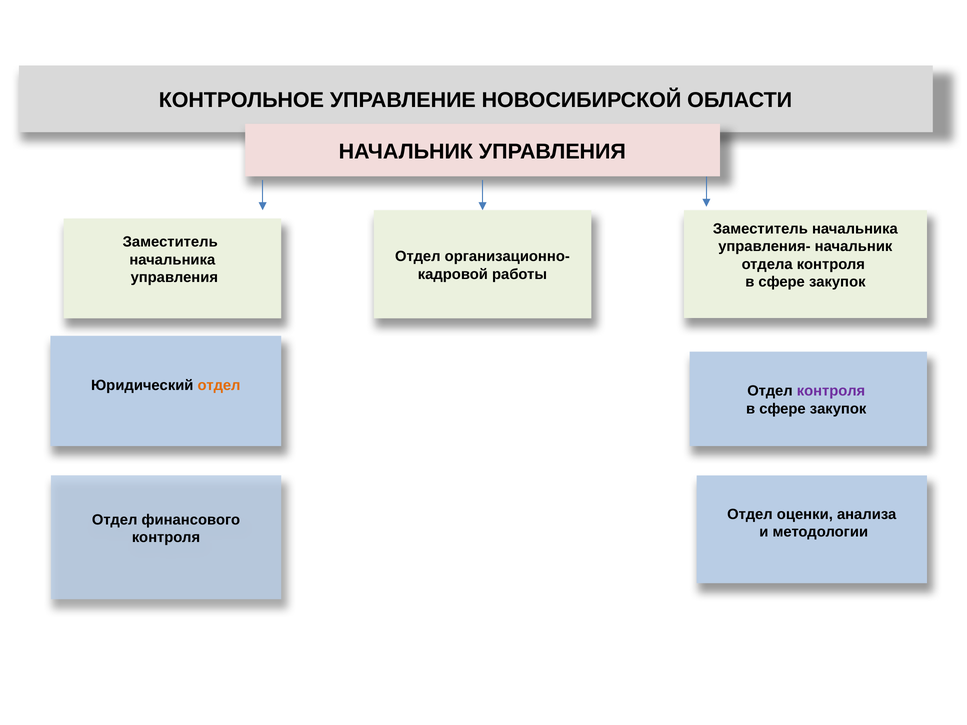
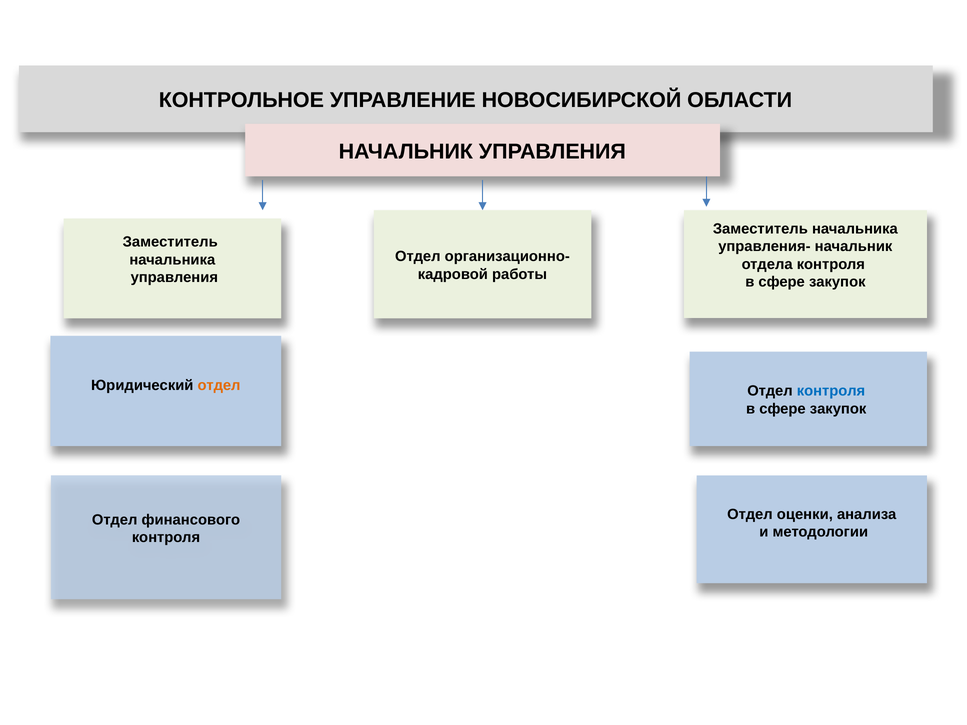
контроля colour: purple -> blue (831, 391)
